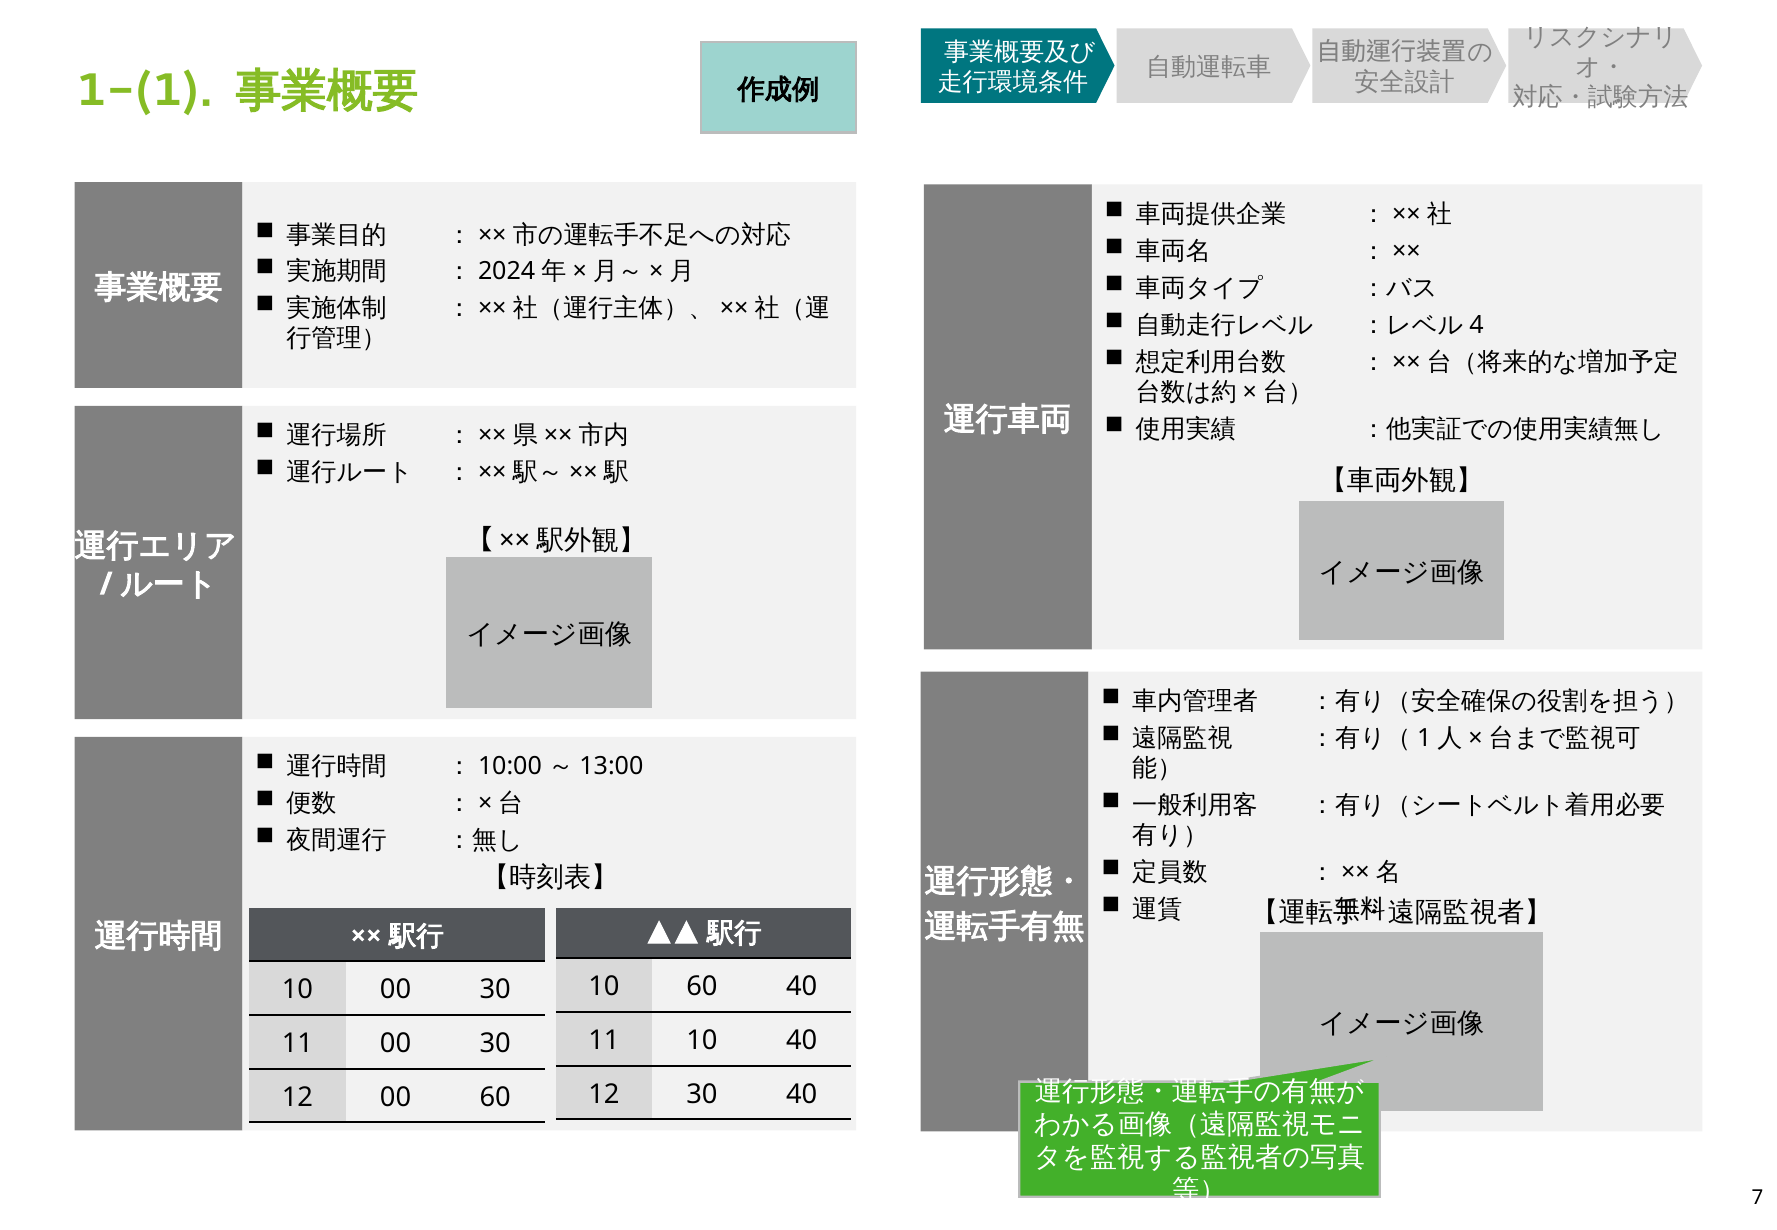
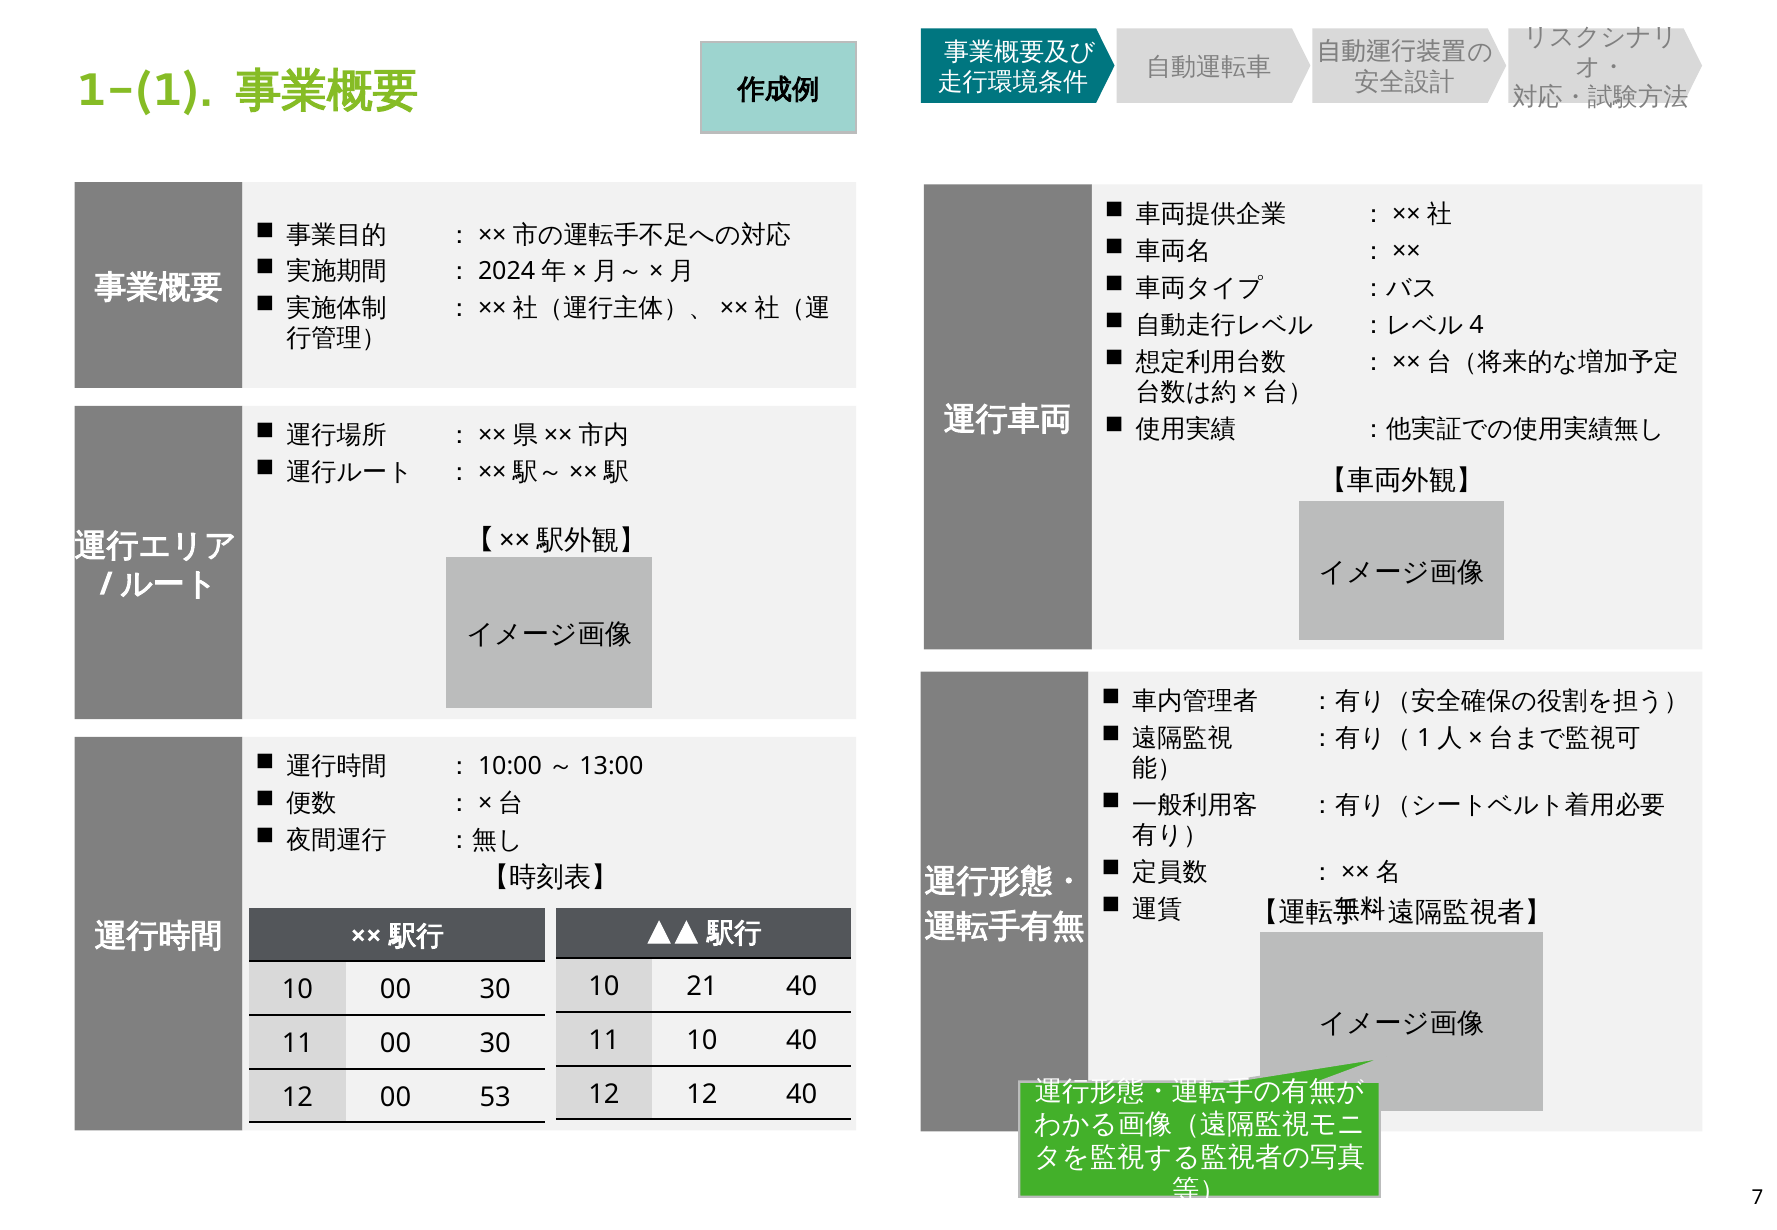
10 60: 60 -> 21 (702, 987)
12 30: 30 -> 12 (702, 1094)
00 60: 60 -> 53 (495, 1097)
